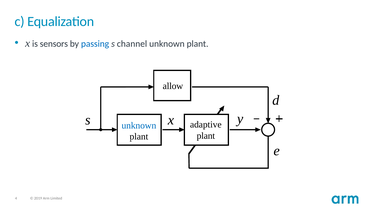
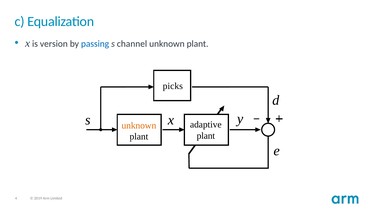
sensors: sensors -> version (54, 44)
allow: allow -> picks (173, 86)
unknown colour: blue -> orange (139, 125)
